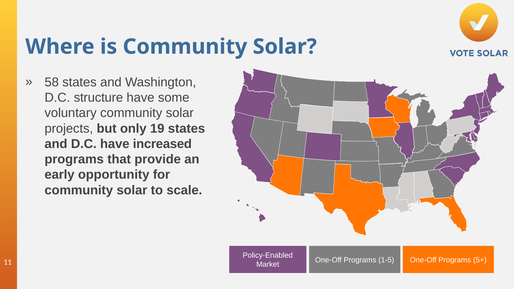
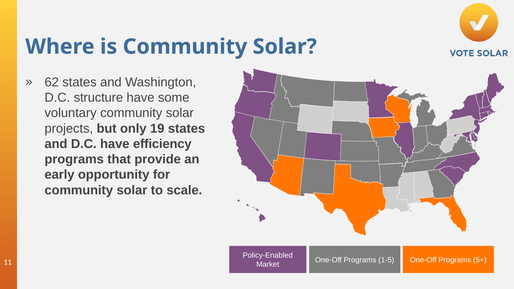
58: 58 -> 62 (52, 82)
increased: increased -> efficiency (162, 144)
